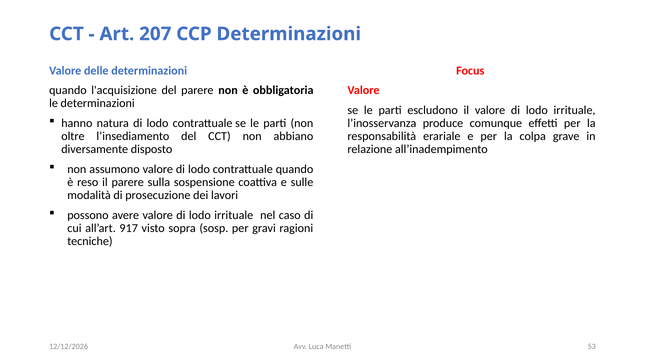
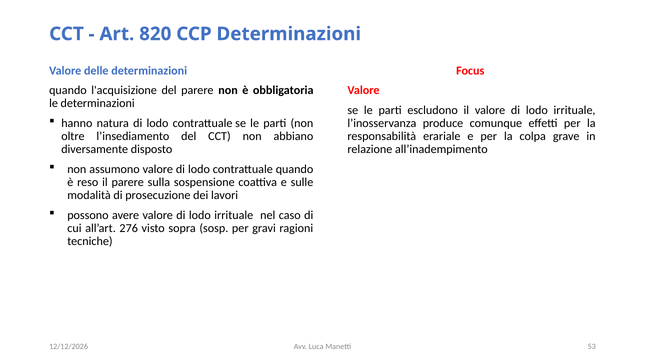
207: 207 -> 820 (155, 34)
917: 917 -> 276 (129, 228)
